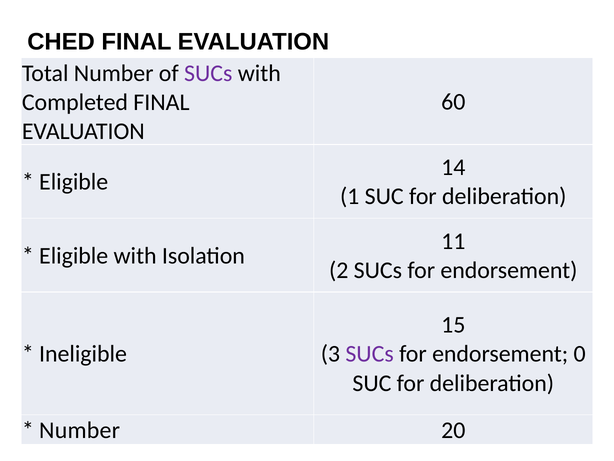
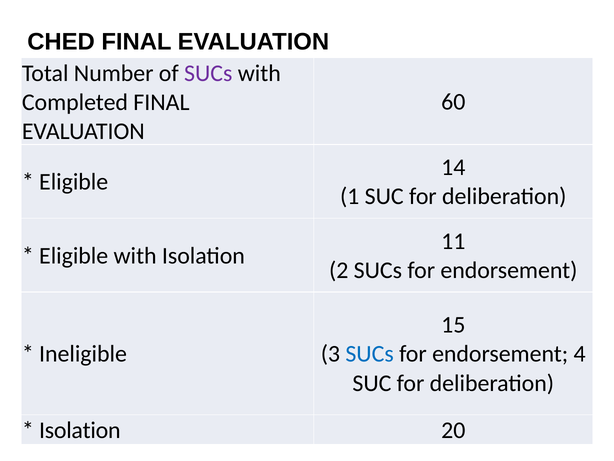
SUCs colour: purple -> blue (370, 354)
0: 0 -> 4 (580, 354)
Number: Number -> Isolation (80, 430)
